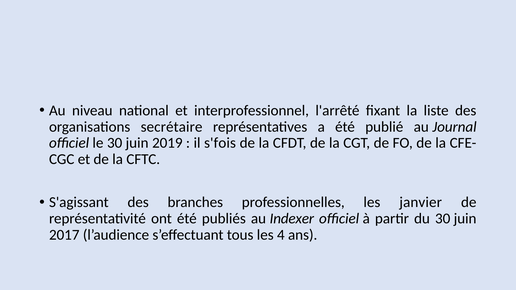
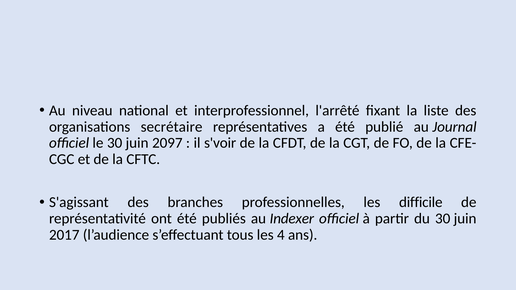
2019: 2019 -> 2097 (167, 143)
s'fois: s'fois -> s'voir (220, 143)
janvier: janvier -> difficile (421, 202)
